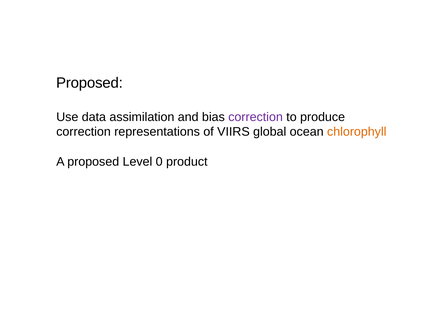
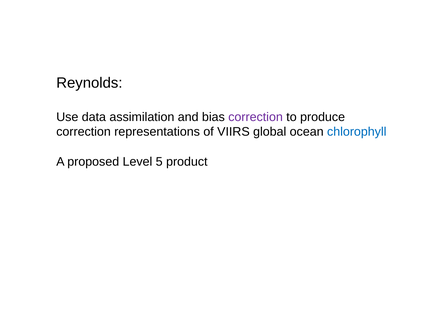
Proposed: Proposed -> Reynolds (89, 83)
chlorophyll colour: orange -> blue (357, 132)
0: 0 -> 5 (159, 162)
